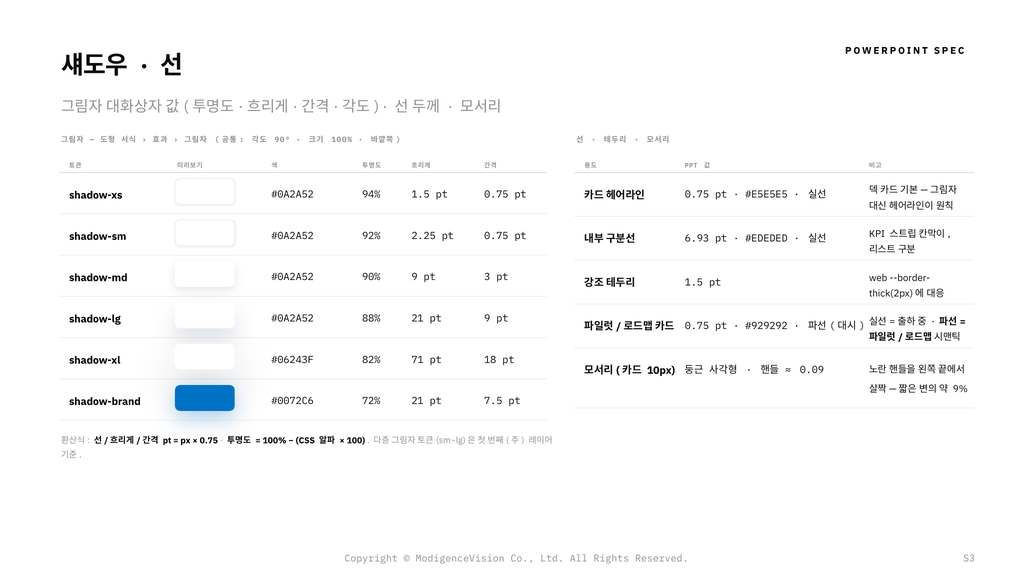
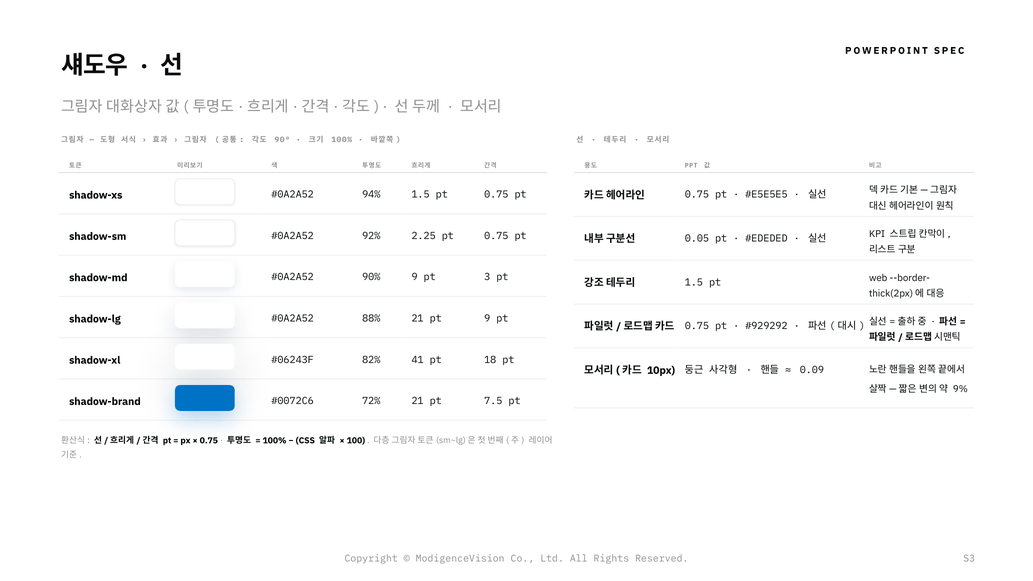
6.93: 6.93 -> 0.05 (697, 238)
71: 71 -> 41 (418, 360)
